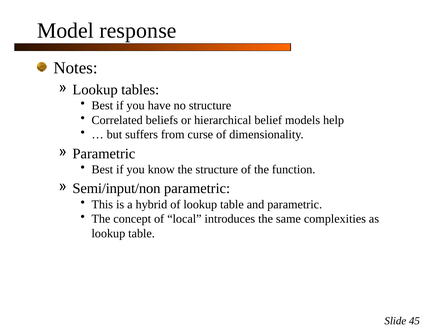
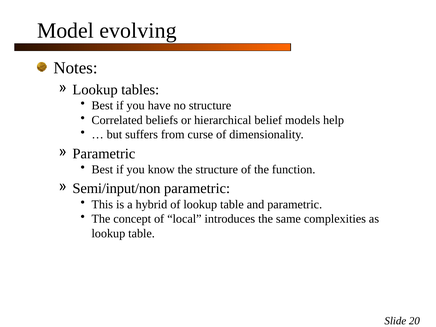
response: response -> evolving (138, 31)
45: 45 -> 20 (414, 321)
